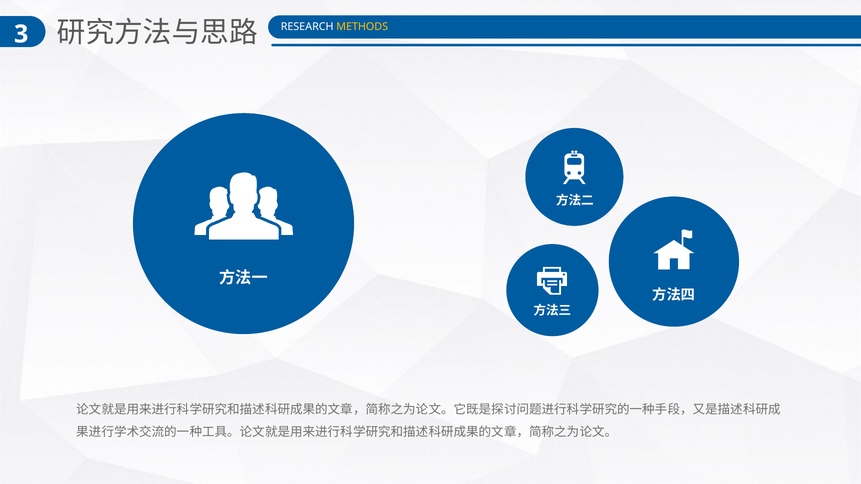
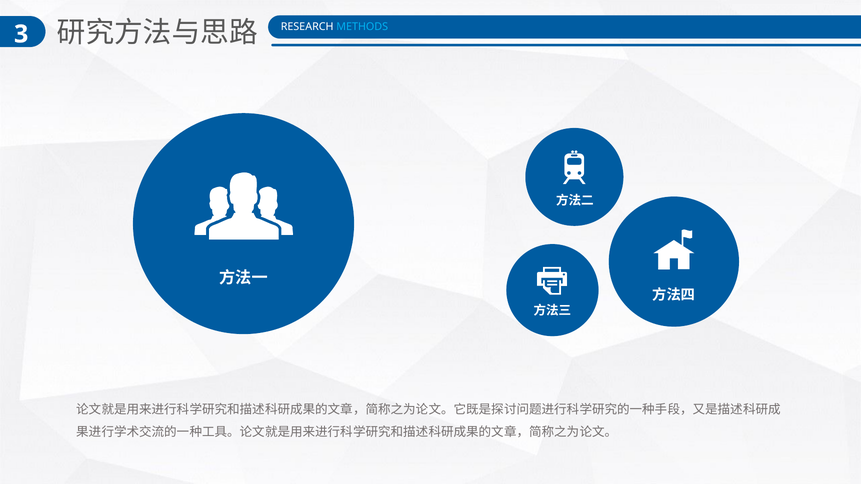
METHODS colour: yellow -> light blue (362, 27)
